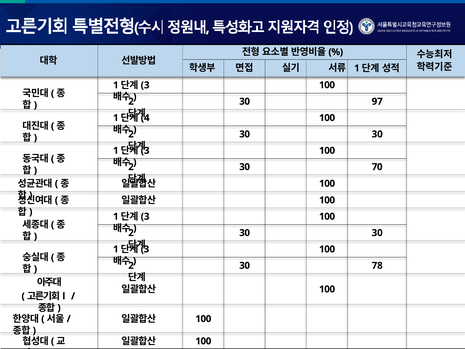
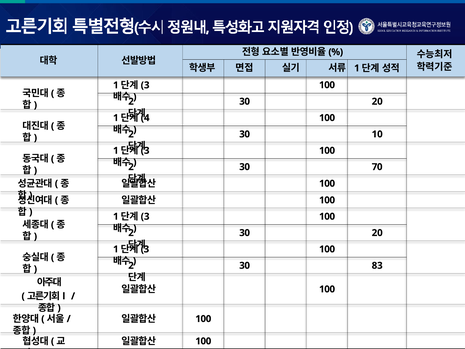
97: 97 -> 20 (377, 101)
30: 30 -> 10 (377, 134)
30: 30 -> 20 (377, 233)
78: 78 -> 83 (377, 265)
